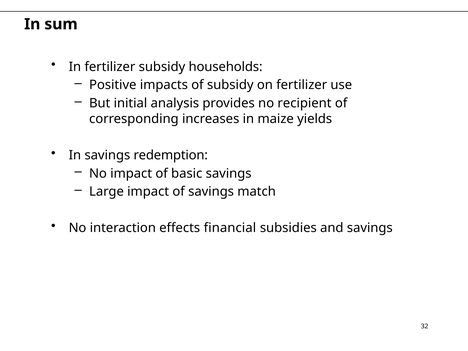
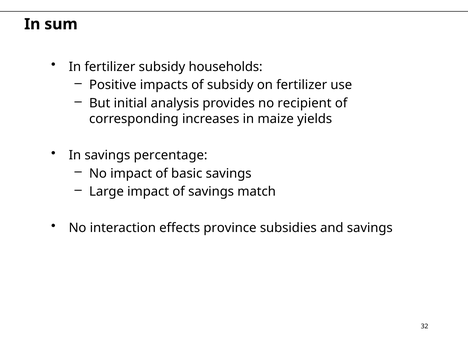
redemption: redemption -> percentage (171, 155)
financial: financial -> province (230, 228)
